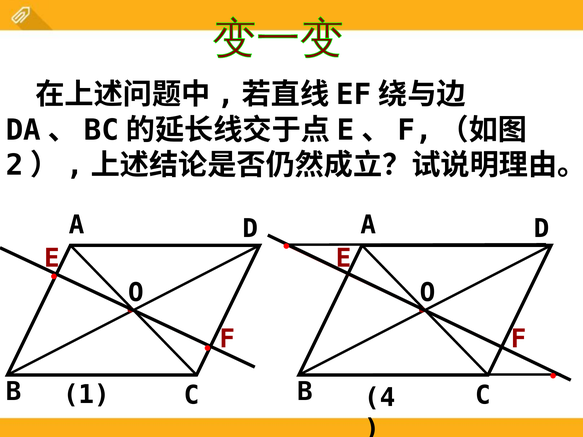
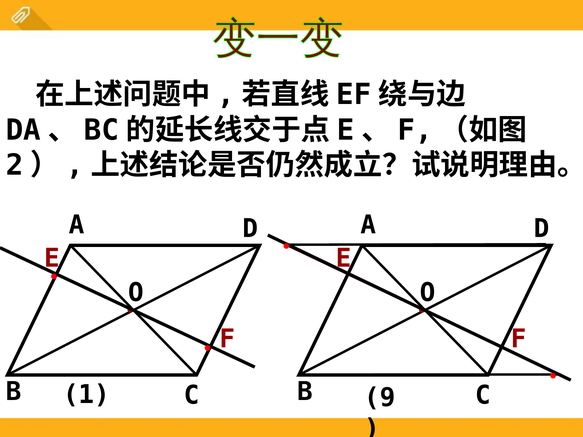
4: 4 -> 9 (380, 398)
